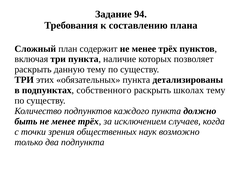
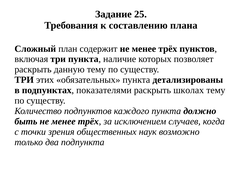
94: 94 -> 25 (140, 14)
собственного: собственного -> показателями (104, 91)
